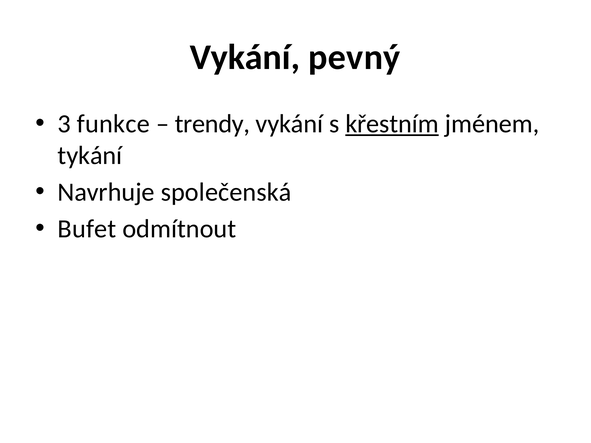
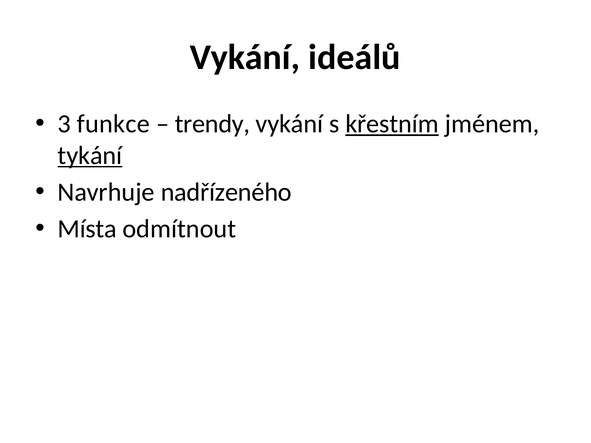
pevný: pevný -> ideálů (354, 57)
tykání underline: none -> present (90, 156)
společenská: společenská -> nadřízeného (226, 192)
Bufet: Bufet -> Místa (87, 229)
